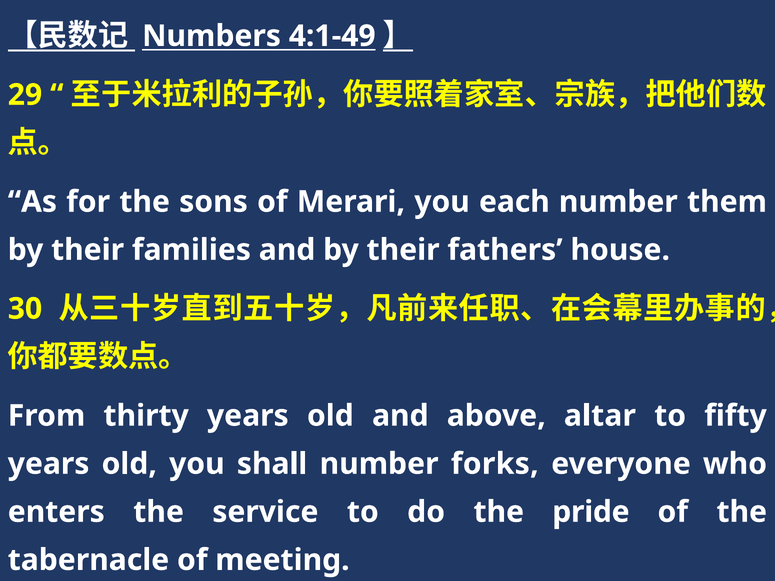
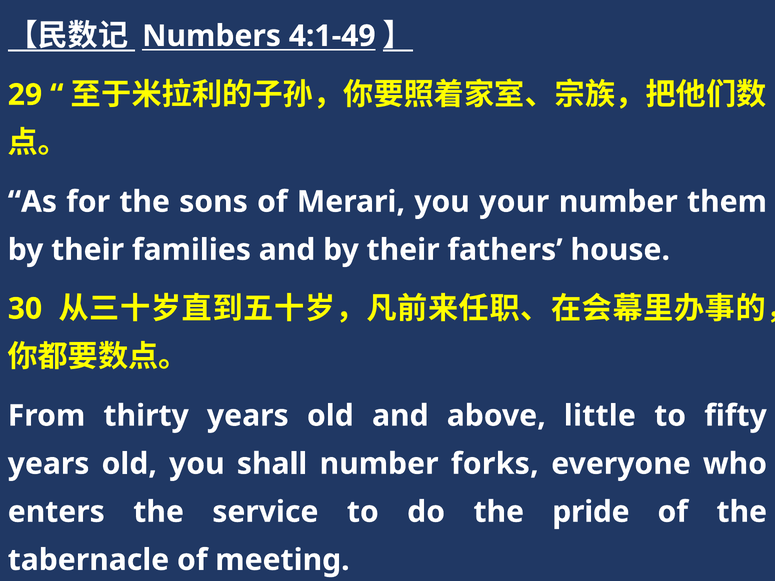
each: each -> your (514, 202)
altar: altar -> little (600, 416)
